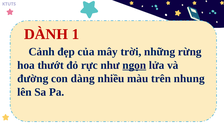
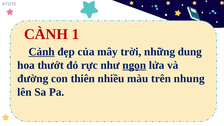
DÀNH: DÀNH -> CÀNH (46, 34)
Cảnh underline: none -> present (42, 52)
rừng: rừng -> dung (190, 52)
dàng: dàng -> thiên (83, 79)
